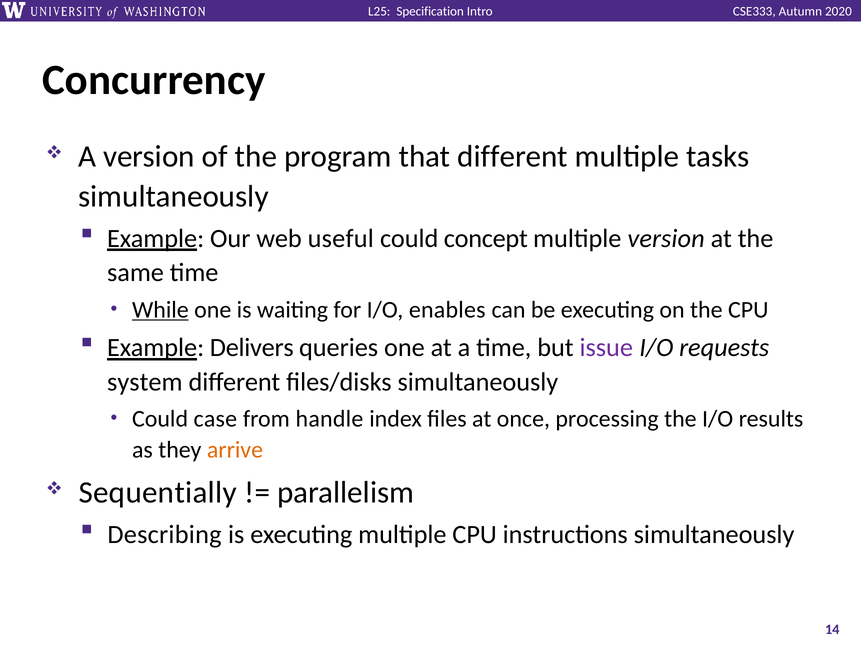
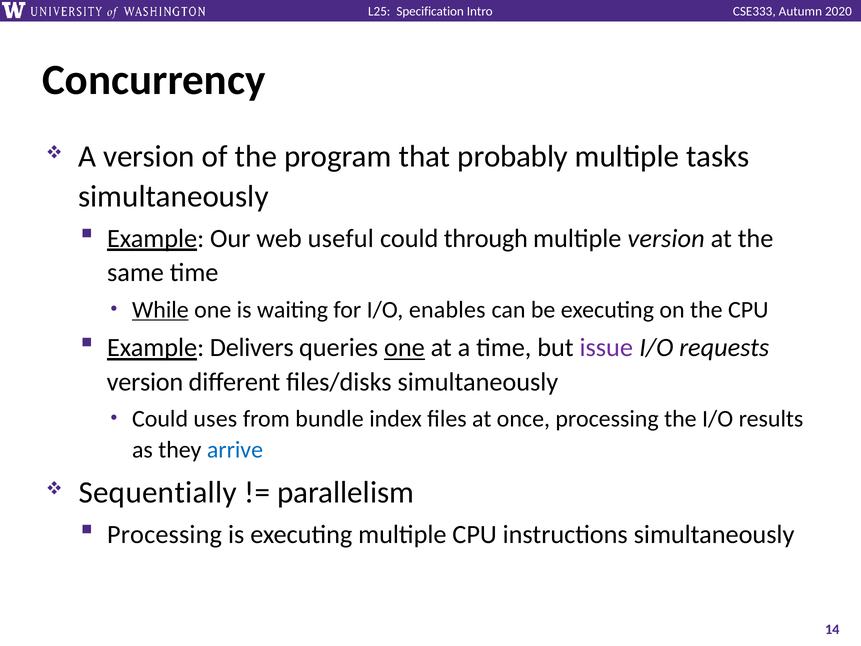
that different: different -> probably (513, 156)
concept: concept -> through (486, 239)
one underline: none -> present (404, 348)
system: system -> version (145, 382)
case: case -> uses (215, 419)
handle: handle -> bundle (329, 419)
arrive colour: orange -> blue (235, 450)
Describing: Describing -> Processing (165, 534)
